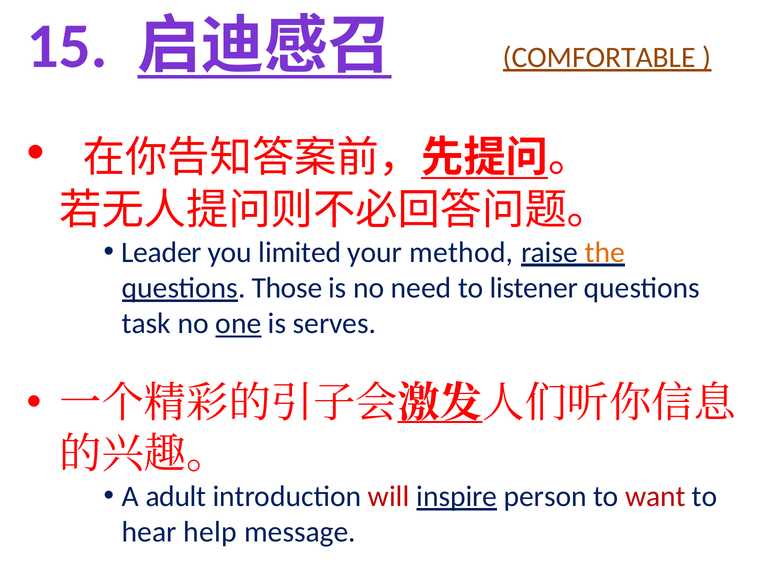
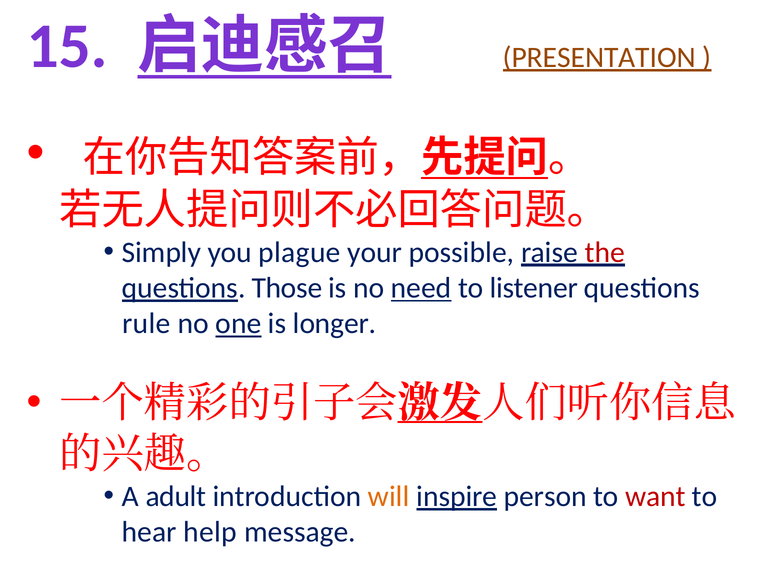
COMFORTABLE: COMFORTABLE -> PRESENTATION (599, 57)
Leader: Leader -> Simply (161, 252)
limited: limited -> plague (300, 252)
method: method -> possible (461, 252)
the colour: orange -> red (605, 252)
need underline: none -> present (421, 288)
task: task -> rule (146, 323)
serves: serves -> longer (335, 323)
will colour: red -> orange (389, 496)
